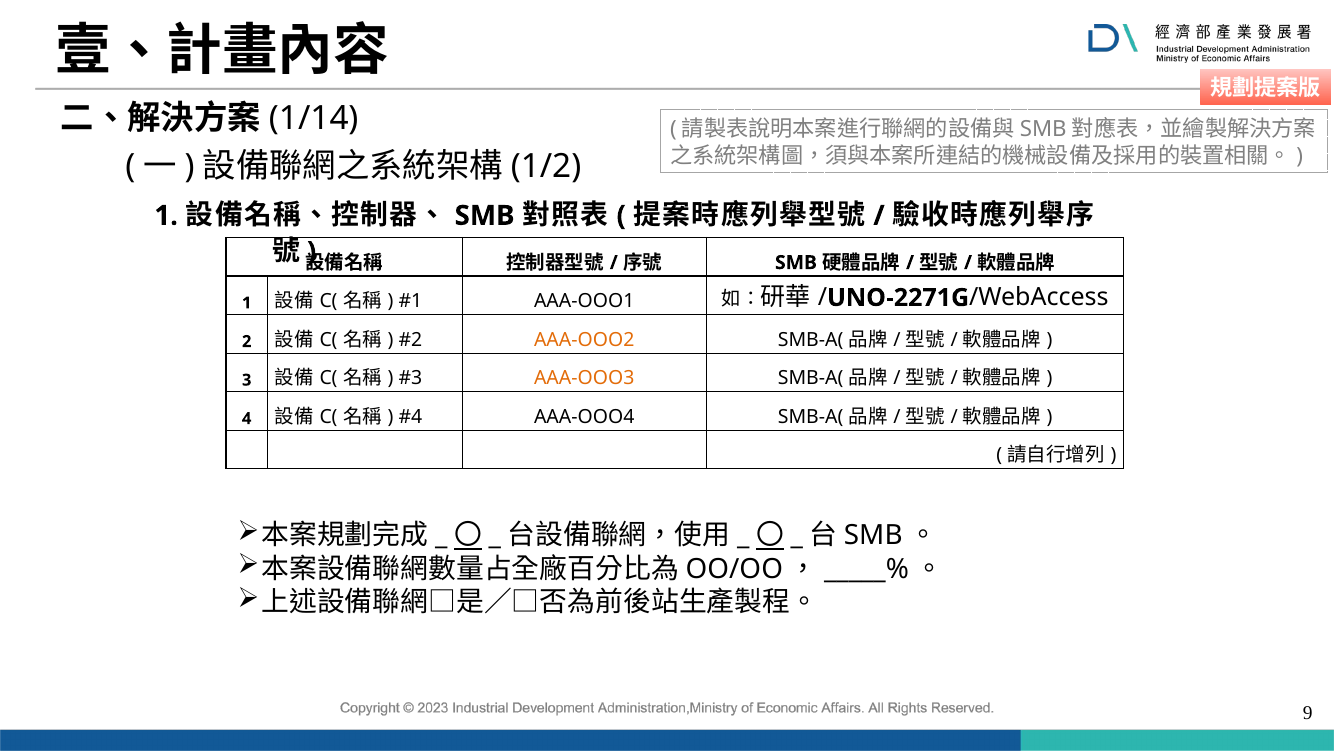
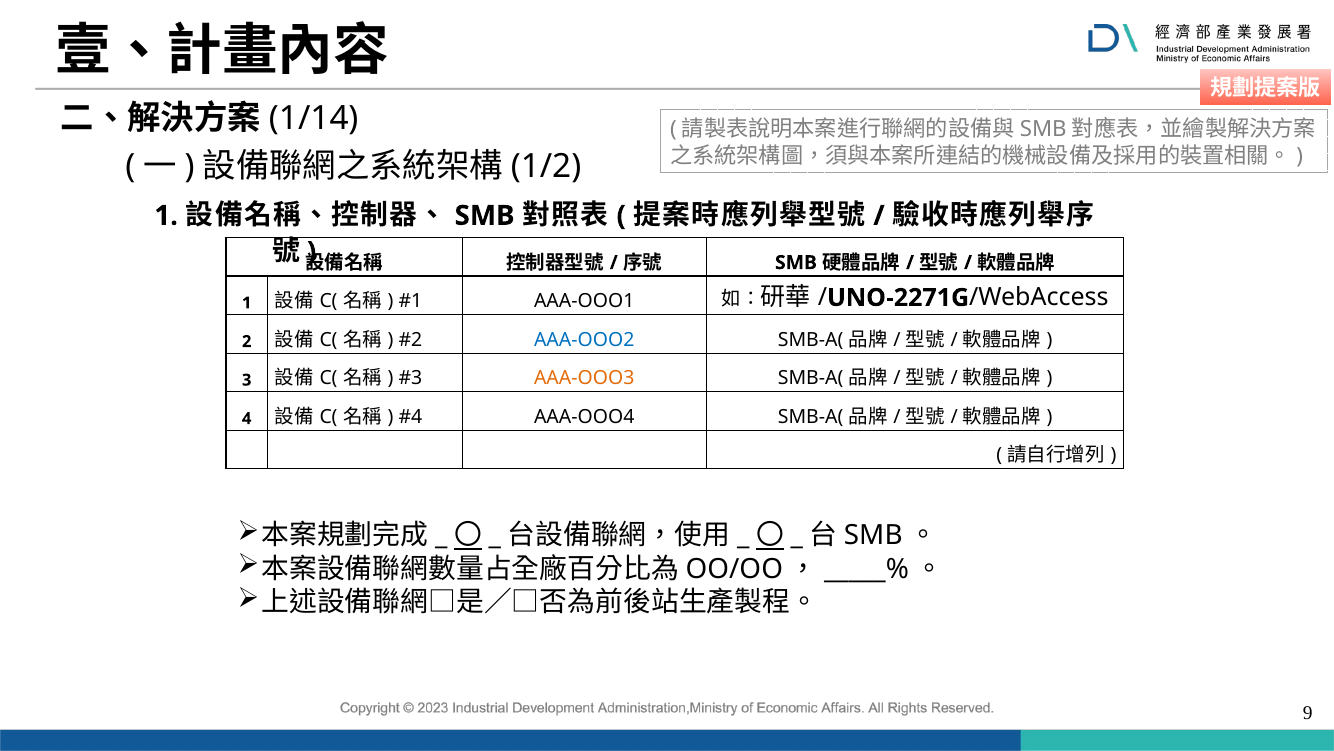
AAA-OOO2 colour: orange -> blue (584, 339)
